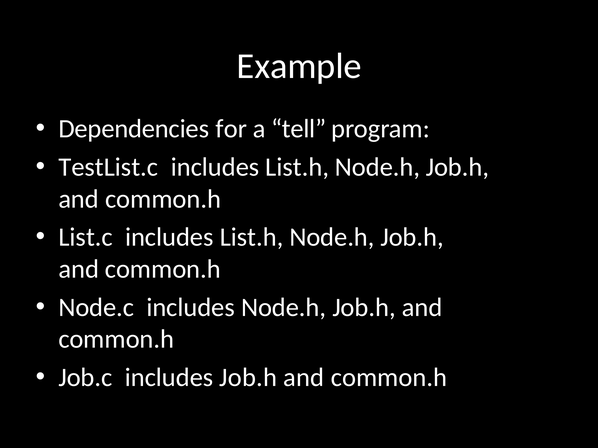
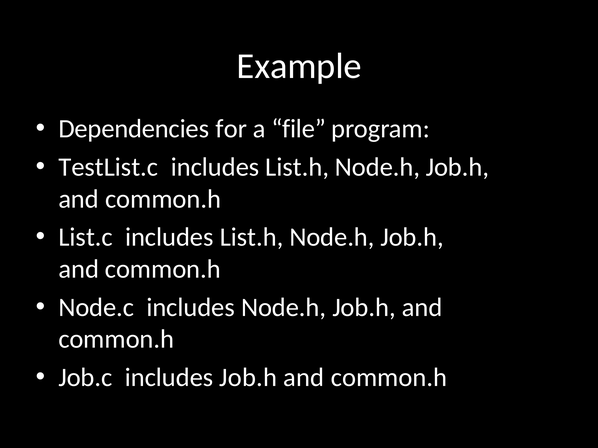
tell: tell -> file (299, 129)
